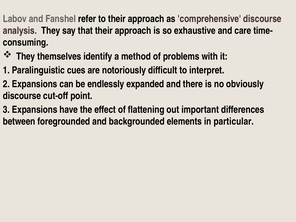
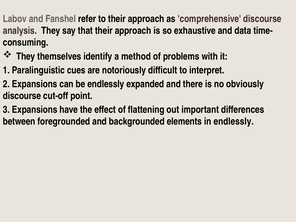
care: care -> data (243, 31)
in particular: particular -> endlessly (234, 121)
